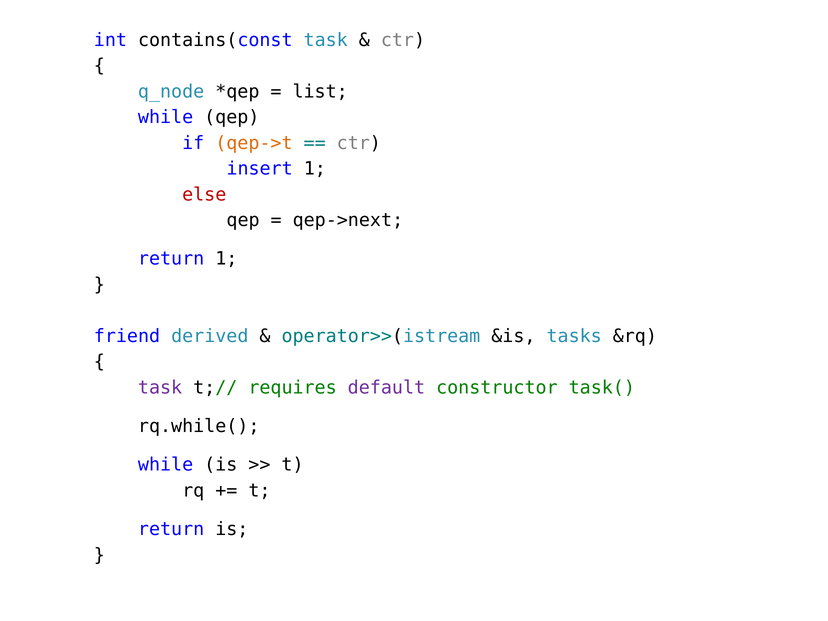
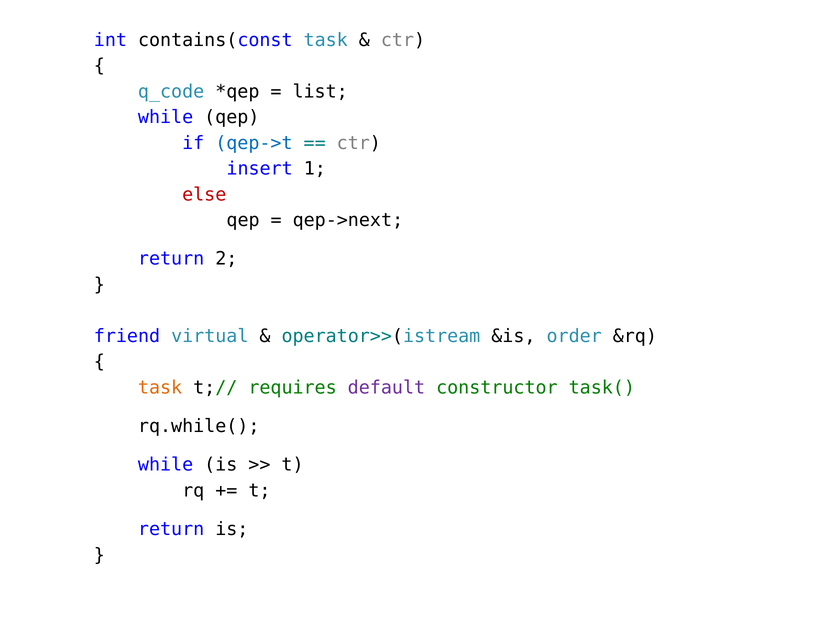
q_node: q_node -> q_code (171, 92)
qep->t colour: orange -> blue (254, 143)
return 1: 1 -> 2 (226, 259)
derived: derived -> virtual (210, 336)
tasks: tasks -> order (574, 336)
task colour: purple -> orange (160, 388)
